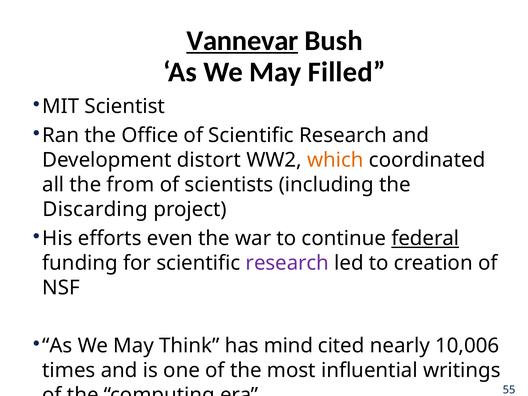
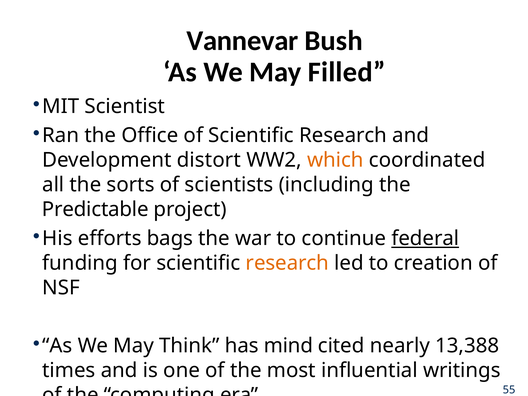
Vannevar underline: present -> none (242, 41)
from: from -> sorts (131, 185)
Discarding: Discarding -> Predictable (95, 209)
even: even -> bags (170, 238)
research colour: purple -> orange (287, 263)
10,006: 10,006 -> 13,388 (467, 346)
